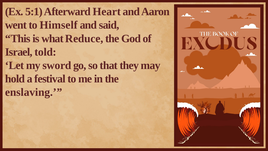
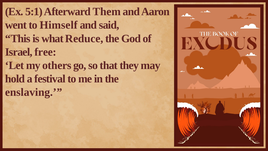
Heart: Heart -> Them (107, 12)
told: told -> free (46, 52)
sword: sword -> others (57, 65)
